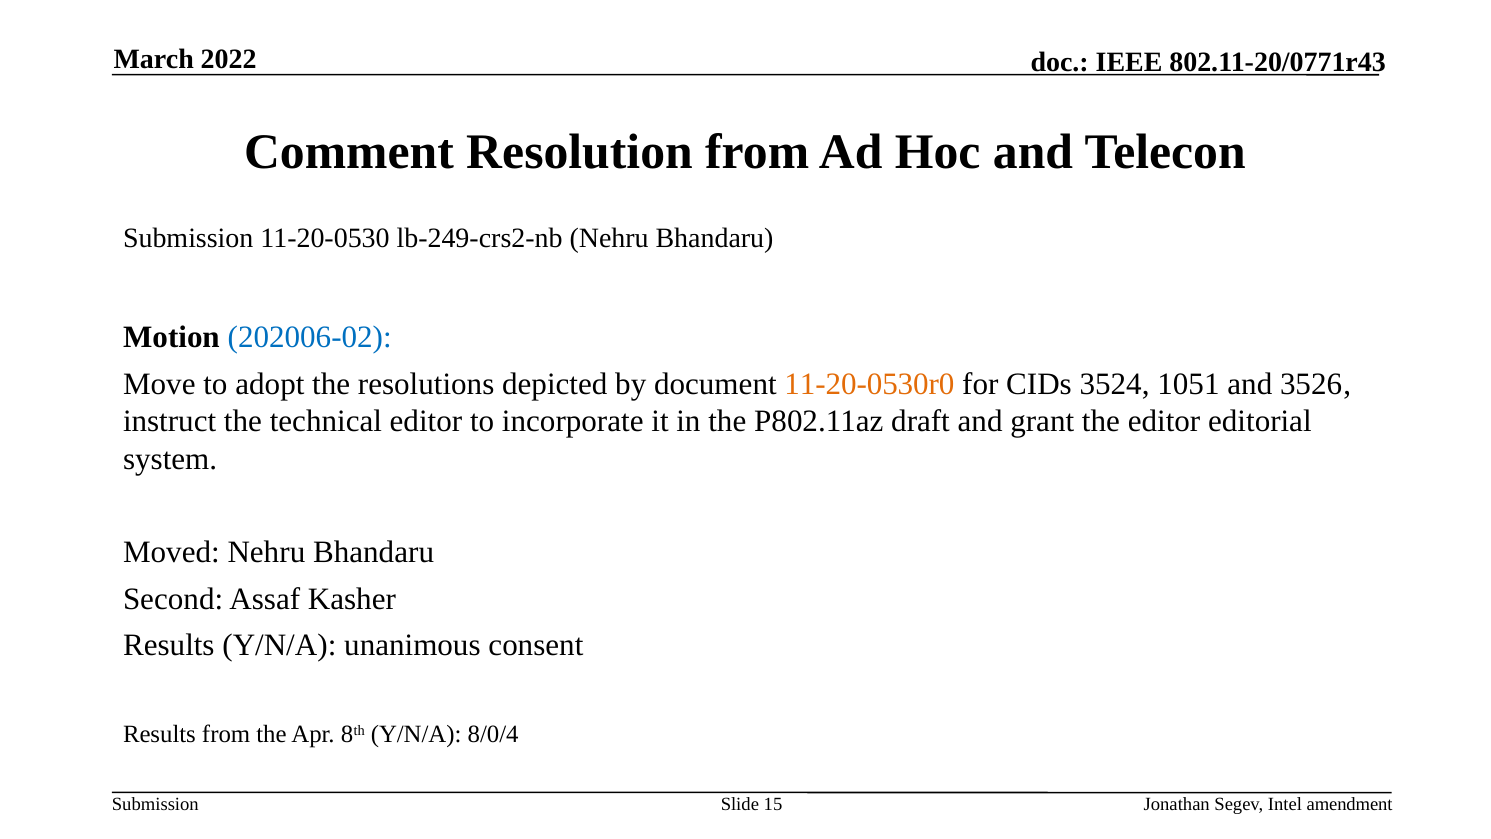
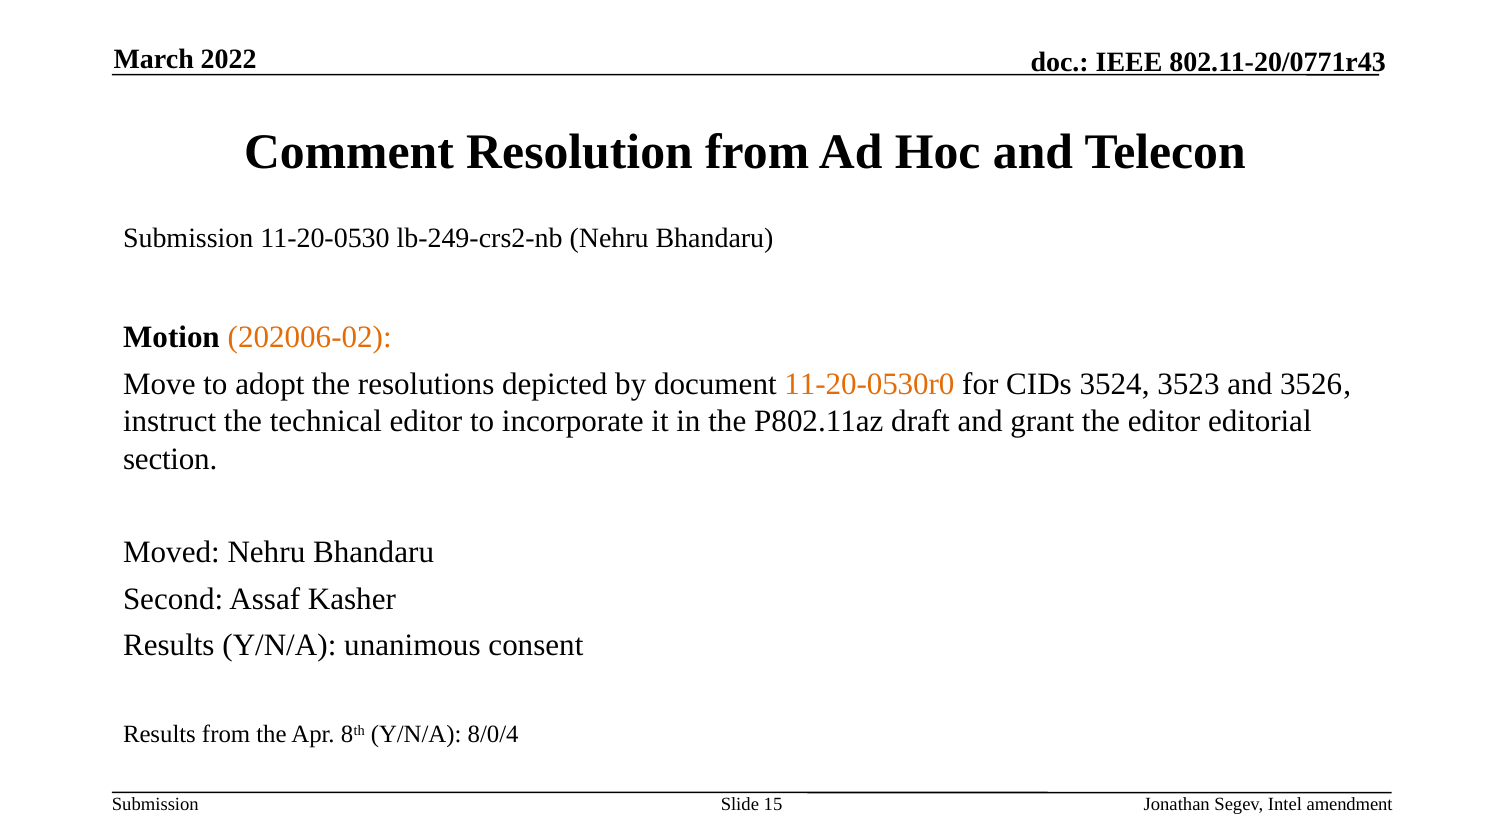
202006-02 colour: blue -> orange (310, 338)
1051: 1051 -> 3523 (1188, 384)
system: system -> section (170, 459)
